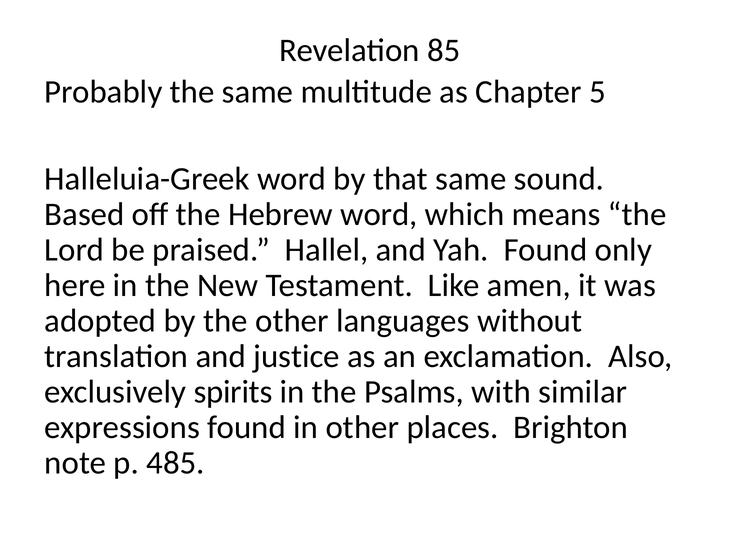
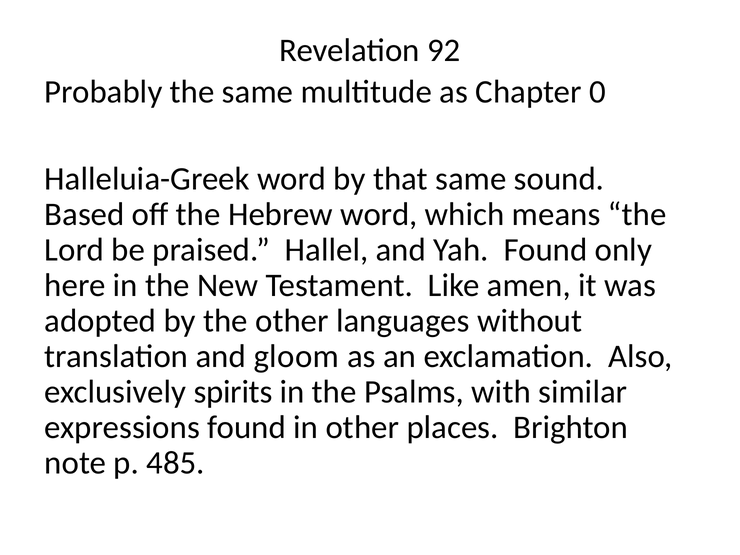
85: 85 -> 92 (444, 50)
5: 5 -> 0 (597, 92)
justice: justice -> gloom (296, 356)
